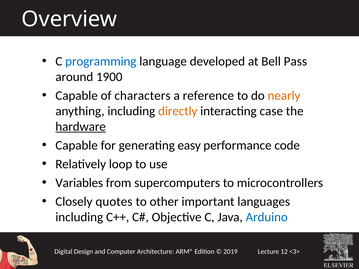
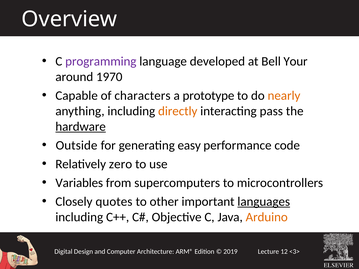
programming colour: blue -> purple (101, 61)
Pass: Pass -> Your (296, 61)
1900: 1900 -> 1970 (109, 77)
reference: reference -> prototype (208, 96)
case: case -> pass (271, 111)
Capable: Capable -> Outside (77, 145)
loop: loop -> zero (121, 164)
languages underline: none -> present (264, 202)
Arduino colour: blue -> orange (267, 217)
